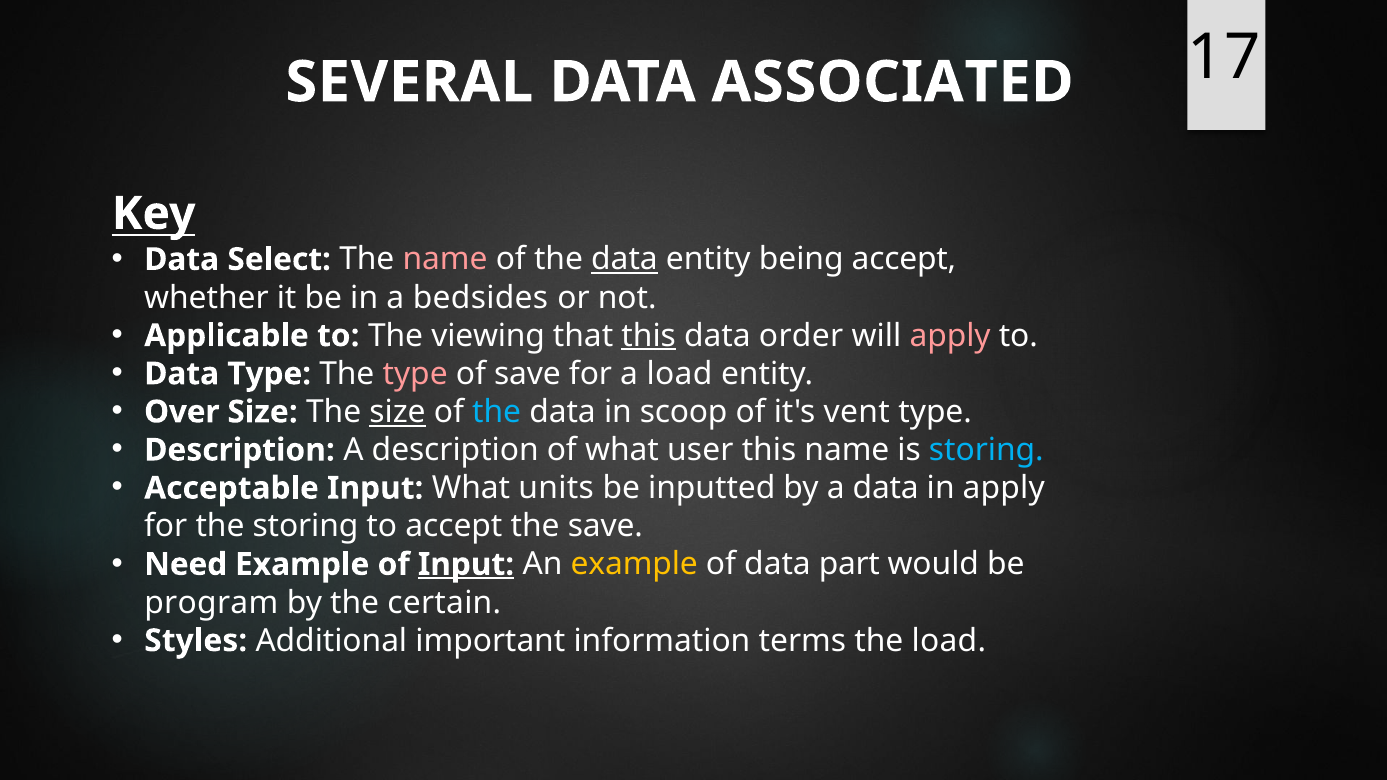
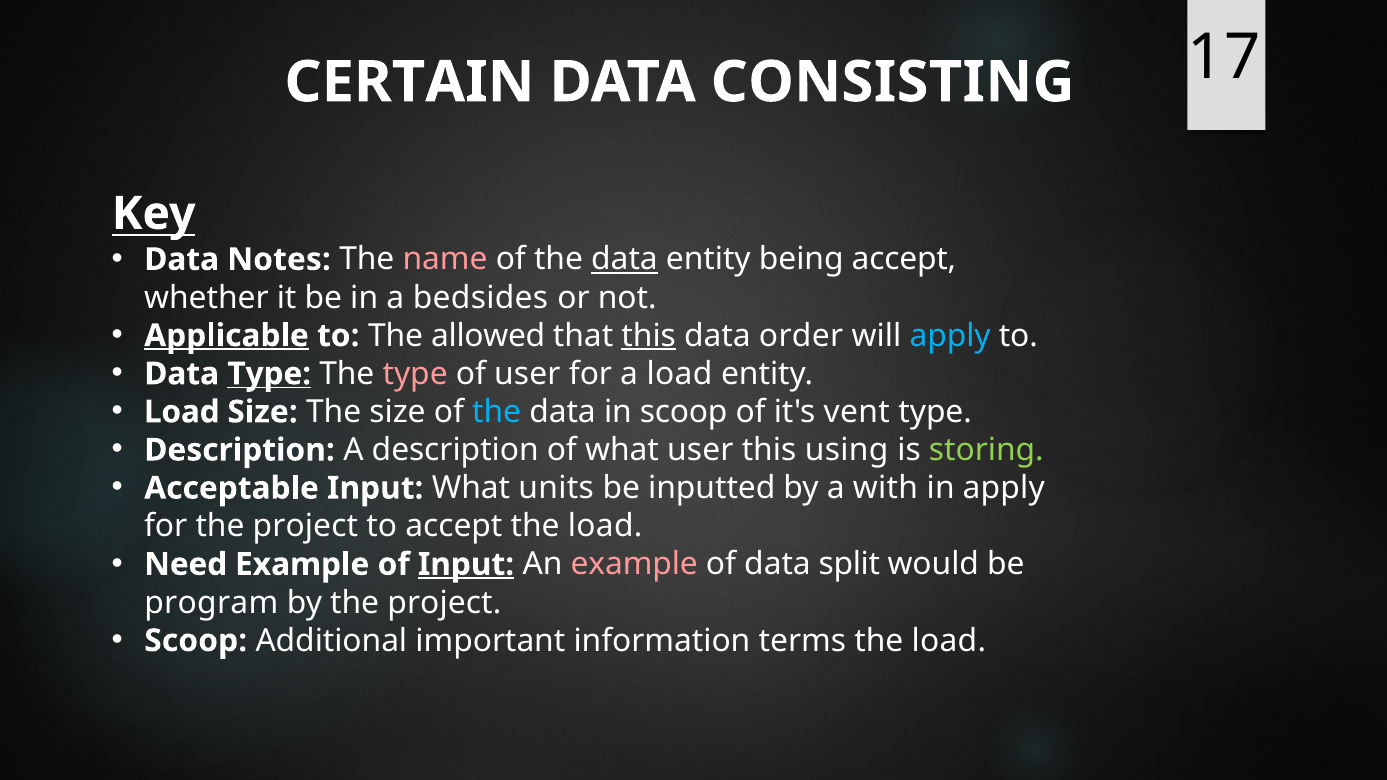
SEVERAL: SEVERAL -> CERTAIN (410, 82)
ASSOCIATED: ASSOCIATED -> CONSISTING (893, 82)
Select: Select -> Notes (279, 260)
Applicable underline: none -> present (227, 336)
viewing: viewing -> allowed (488, 336)
apply colour: pink -> light blue (950, 336)
Type underline: none -> present (269, 374)
of save: save -> user (527, 374)
Over: Over -> Load (182, 412)
size underline: present -> none (398, 412)
this name: name -> using (847, 450)
storing colour: light blue -> light green (986, 450)
a data: data -> with (885, 488)
for the storing: storing -> project (305, 526)
accept the save: save -> load (605, 526)
example colour: yellow -> pink (634, 565)
part: part -> split (849, 565)
by the certain: certain -> project (444, 603)
Styles: Styles -> Scoop (196, 641)
